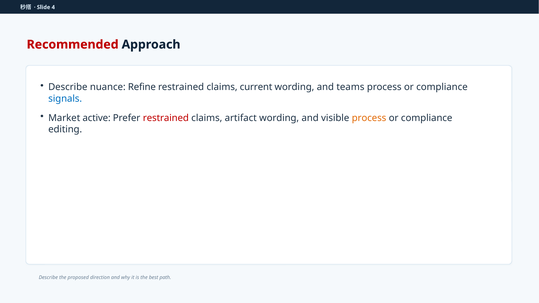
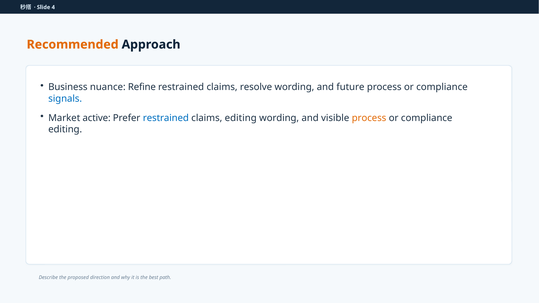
Recommended colour: red -> orange (73, 45)
Describe: Describe -> Business (68, 87)
current: current -> resolve (256, 87)
teams: teams -> future (350, 87)
restrained colour: red -> blue (166, 118)
claims artifact: artifact -> editing (241, 118)
